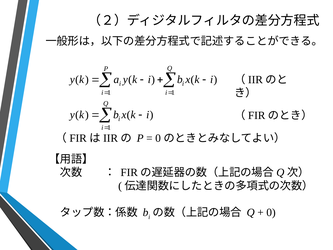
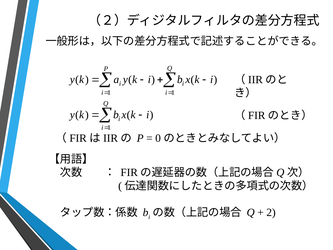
0: 0 -> 2 (271, 212)
